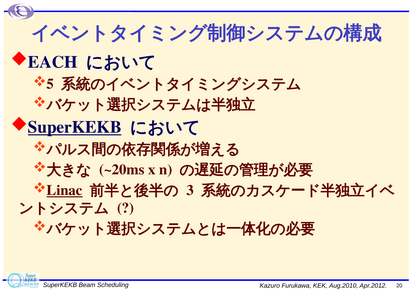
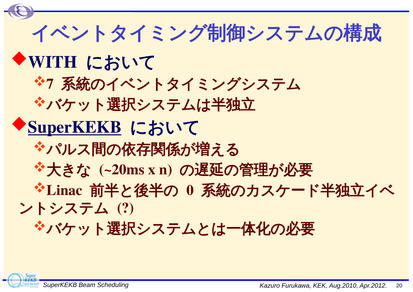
EACH: EACH -> WITH (53, 62)
5: 5 -> 7 (50, 84)
Linac underline: present -> none (65, 191)
3: 3 -> 0 (190, 191)
